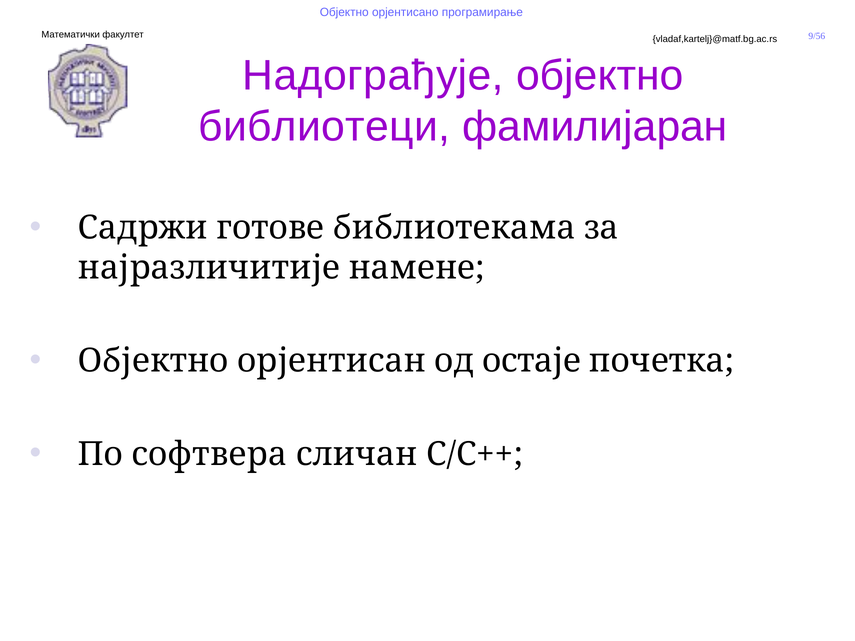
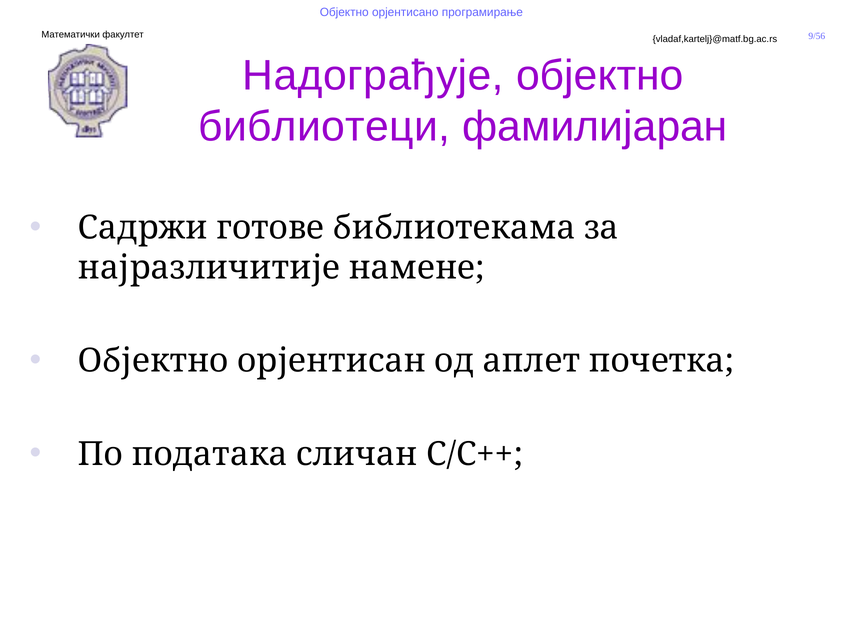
остаје: остаје -> аплет (531, 361)
софтвера: софтвера -> података (210, 454)
